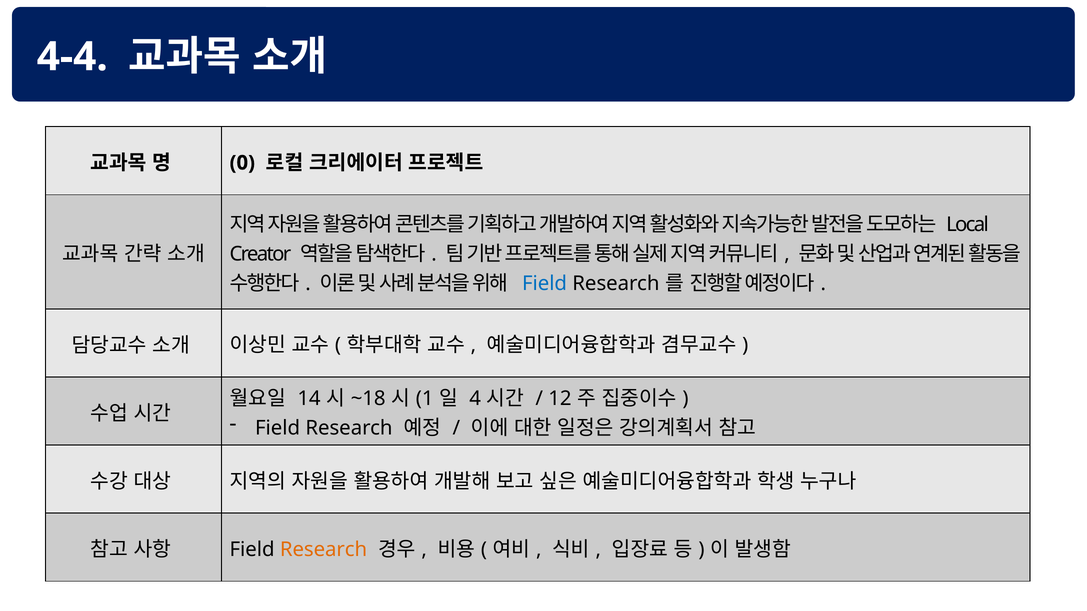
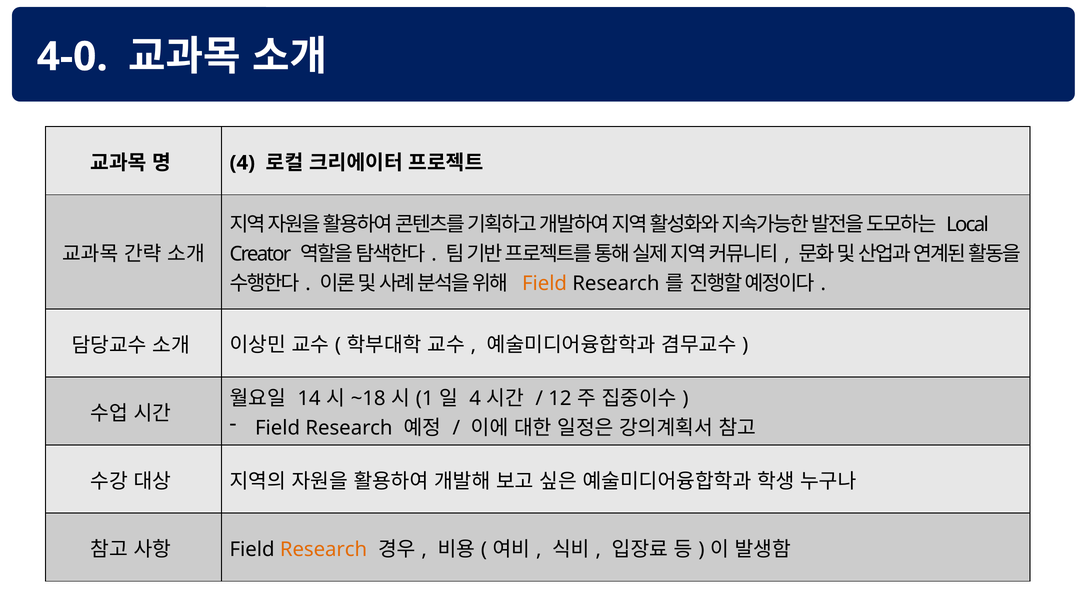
4-4: 4-4 -> 4-0 (72, 57)
0: 0 -> 4 (242, 163)
Field colour: blue -> orange (545, 284)
